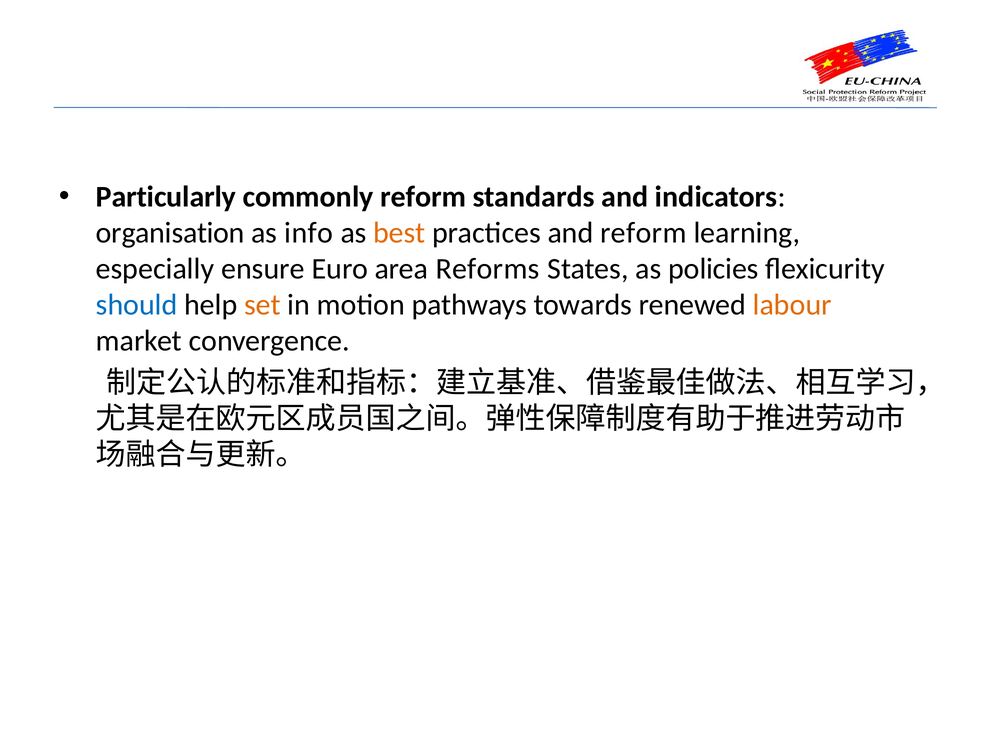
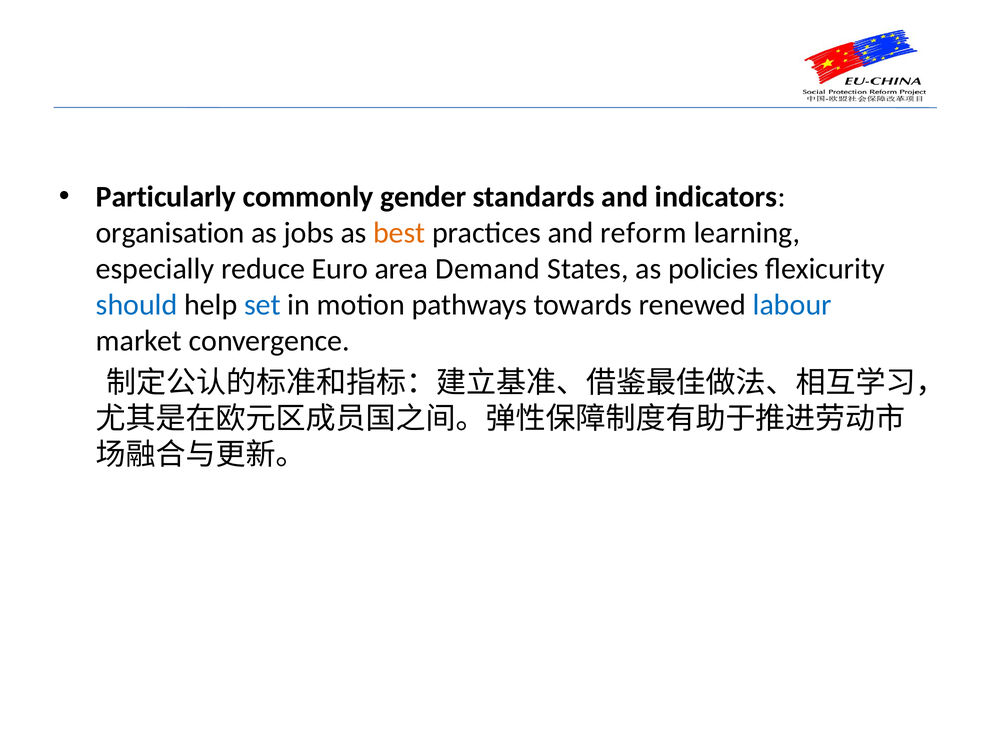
commonly reform: reform -> gender (423, 197)
info: info -> jobs (309, 233)
ensure: ensure -> reduce (263, 269)
Reforms: Reforms -> Demand (488, 269)
set colour: orange -> blue (262, 305)
labour colour: orange -> blue (792, 305)
